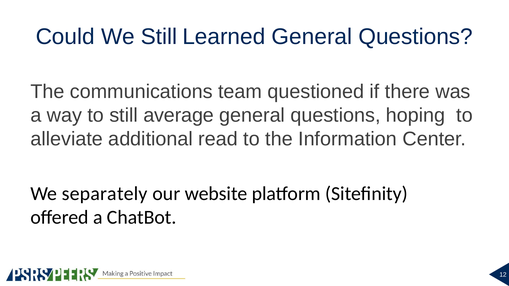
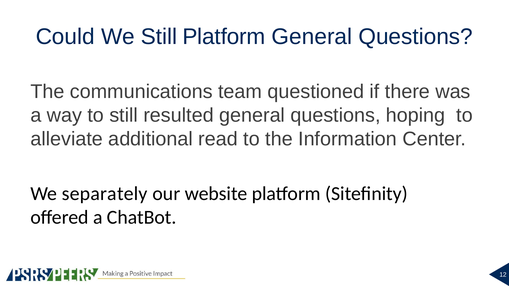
Still Learned: Learned -> Platform (224, 37)
average: average -> resulted (179, 116)
